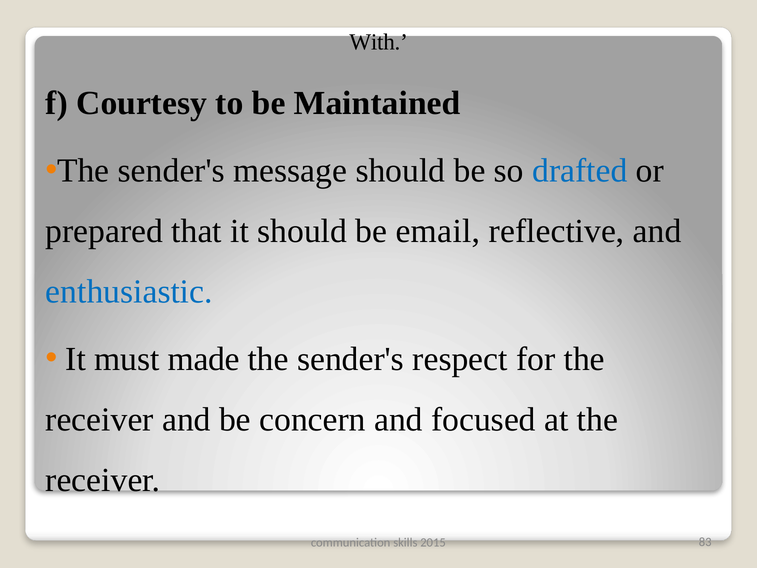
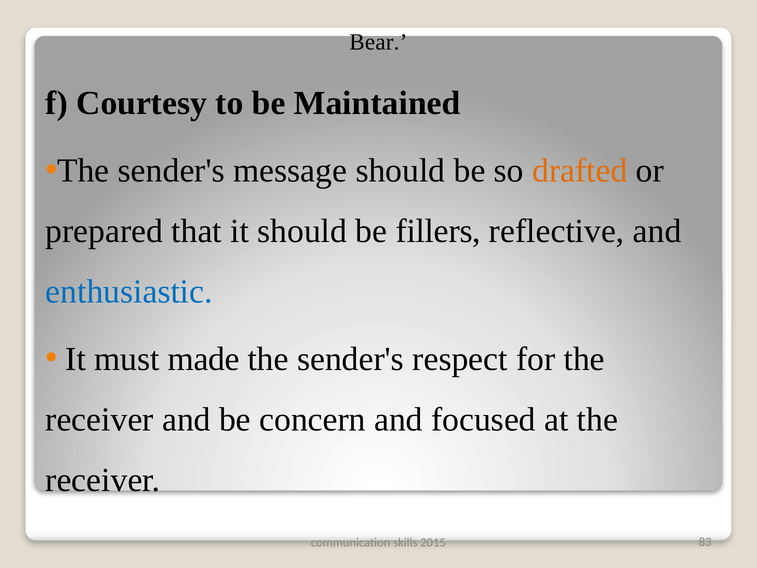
With: With -> Bear (378, 42)
drafted colour: blue -> orange (580, 171)
email: email -> fillers (438, 231)
